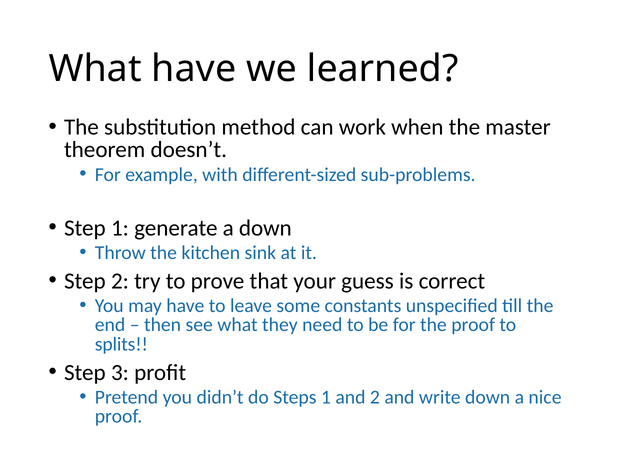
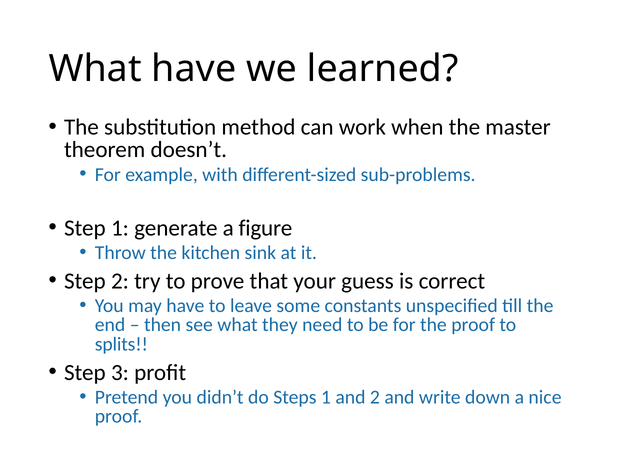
a down: down -> figure (265, 228)
